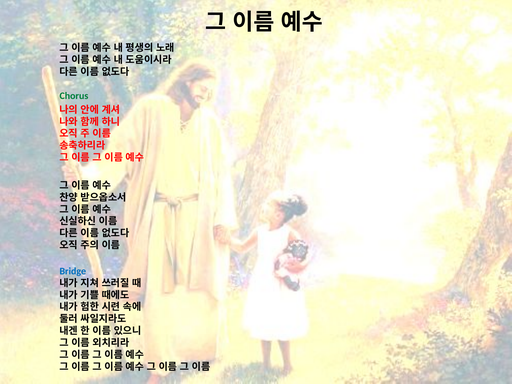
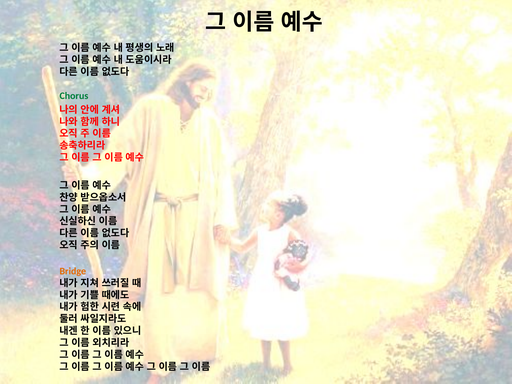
Bridge colour: blue -> orange (73, 271)
